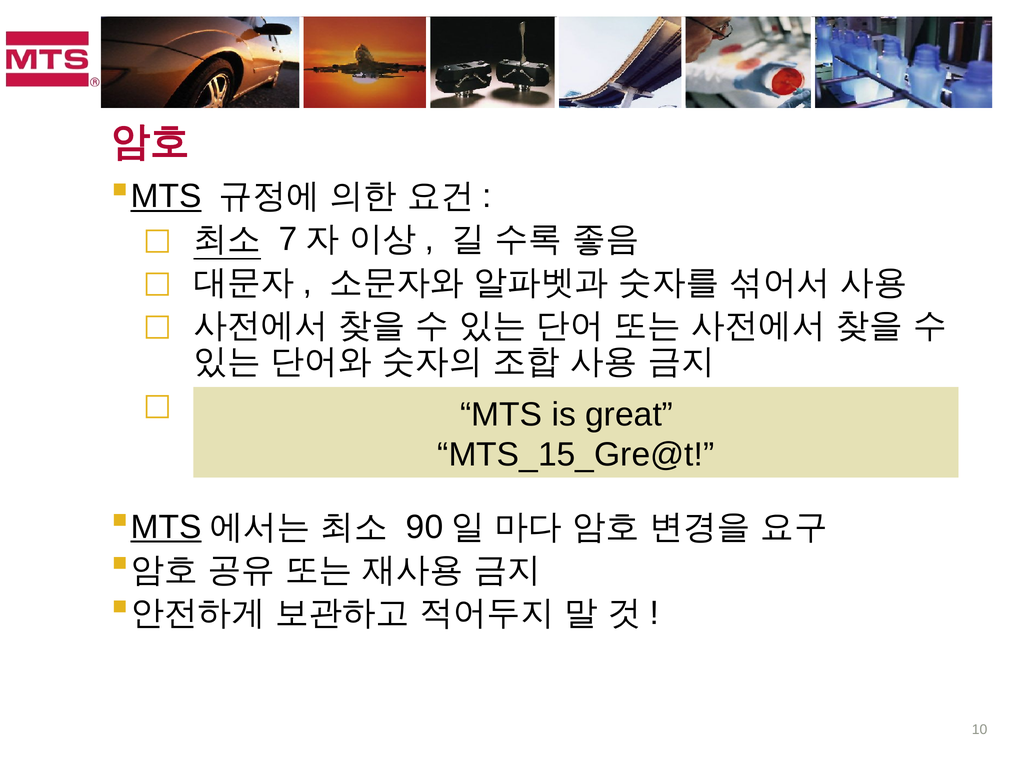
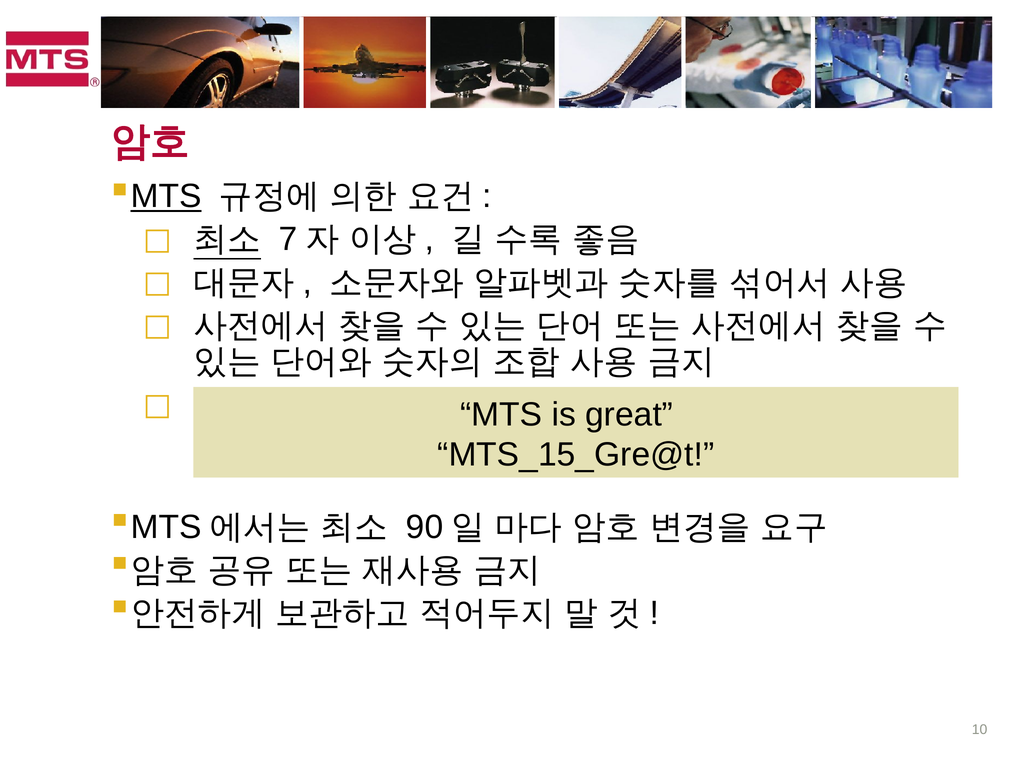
MTS underline: present -> none (166, 527)
